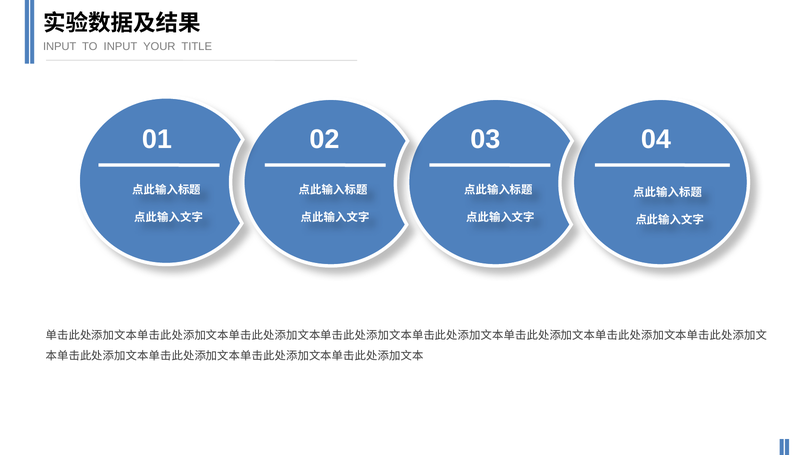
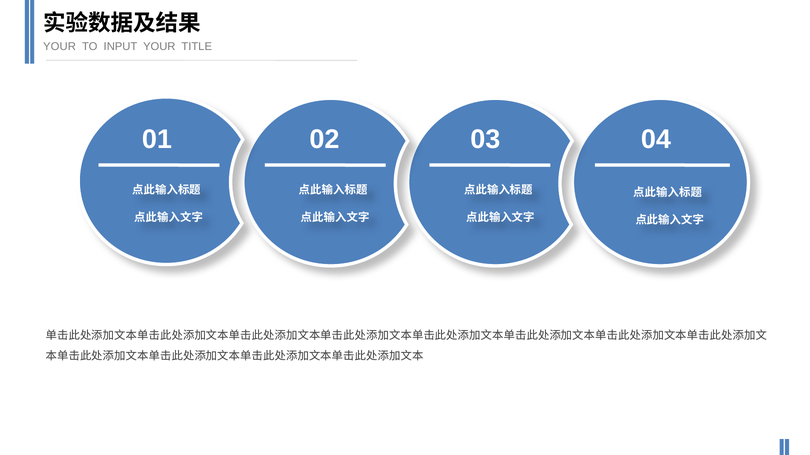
INPUT: INPUT -> YOUR (60, 46)
